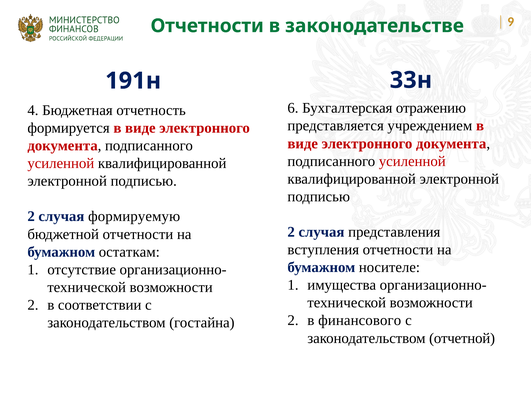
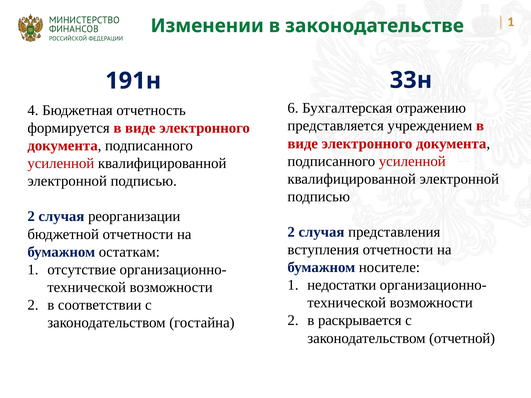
Отчетности: Отчетности -> Изменении (207, 26)
законодательстве 9: 9 -> 1 (511, 22)
формируемую: формируемую -> реорганизации (134, 217)
имущества: имущества -> недостатки (342, 285)
финансового: финансового -> раскрывается (360, 321)
